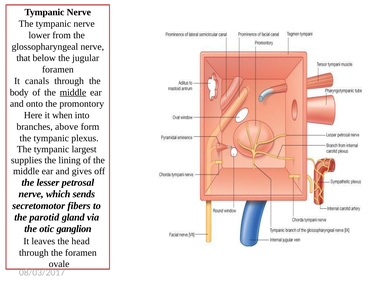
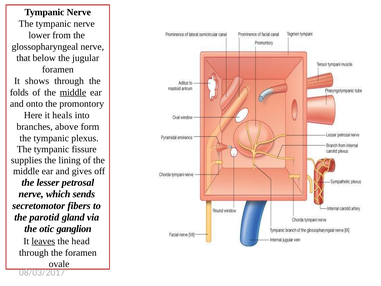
canals: canals -> shows (37, 81)
body: body -> folds (19, 92)
when: when -> heals (62, 115)
largest: largest -> fissure (84, 149)
leaves underline: none -> present (43, 241)
